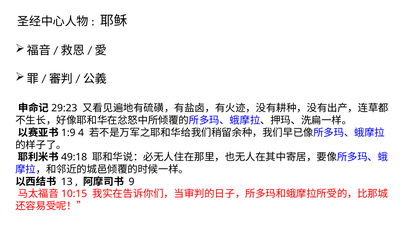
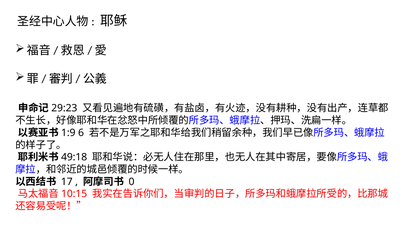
4: 4 -> 6 (81, 133)
13: 13 -> 17 (67, 182)
9: 9 -> 0 (132, 182)
